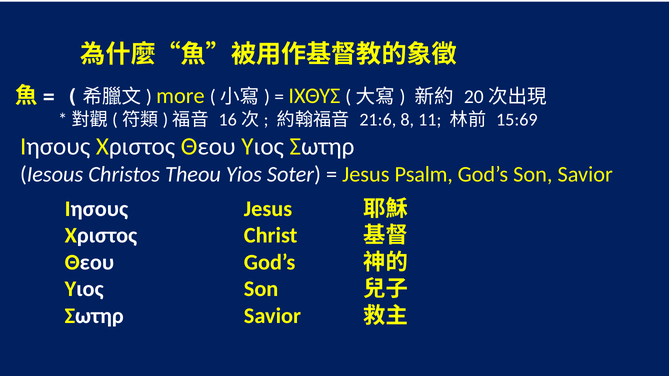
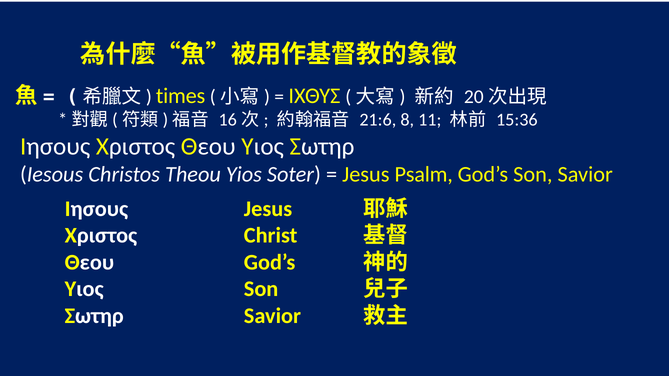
more: more -> times (181, 96)
15:69: 15:69 -> 15:36 (517, 120)
